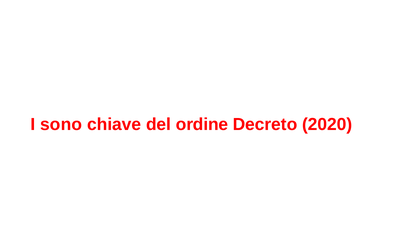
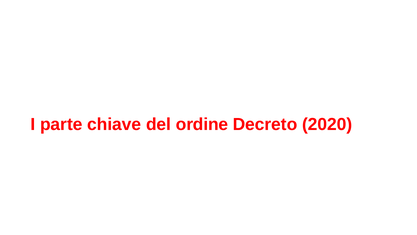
sono: sono -> parte (61, 124)
